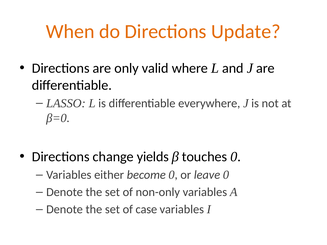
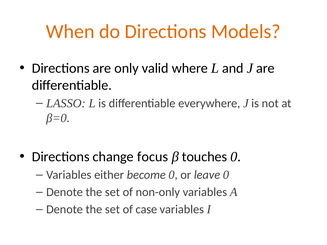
Update: Update -> Models (246, 32)
yields: yields -> focus (153, 157)
